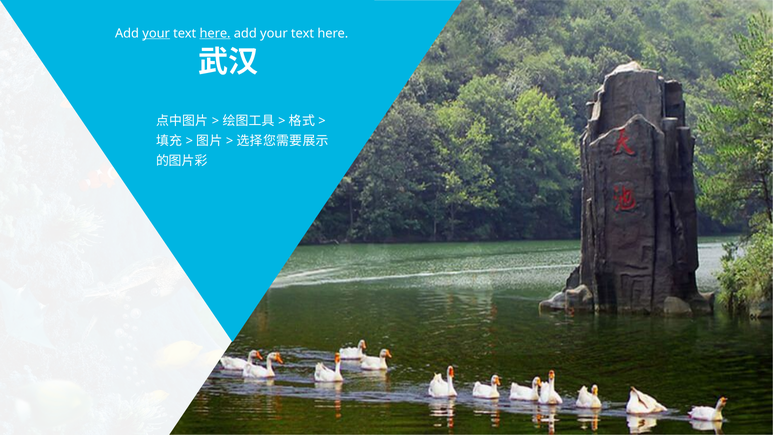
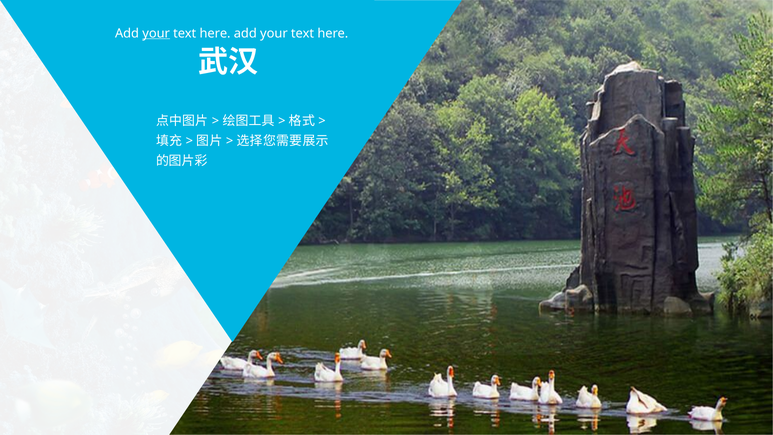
here underline: present -> none (215, 33)
